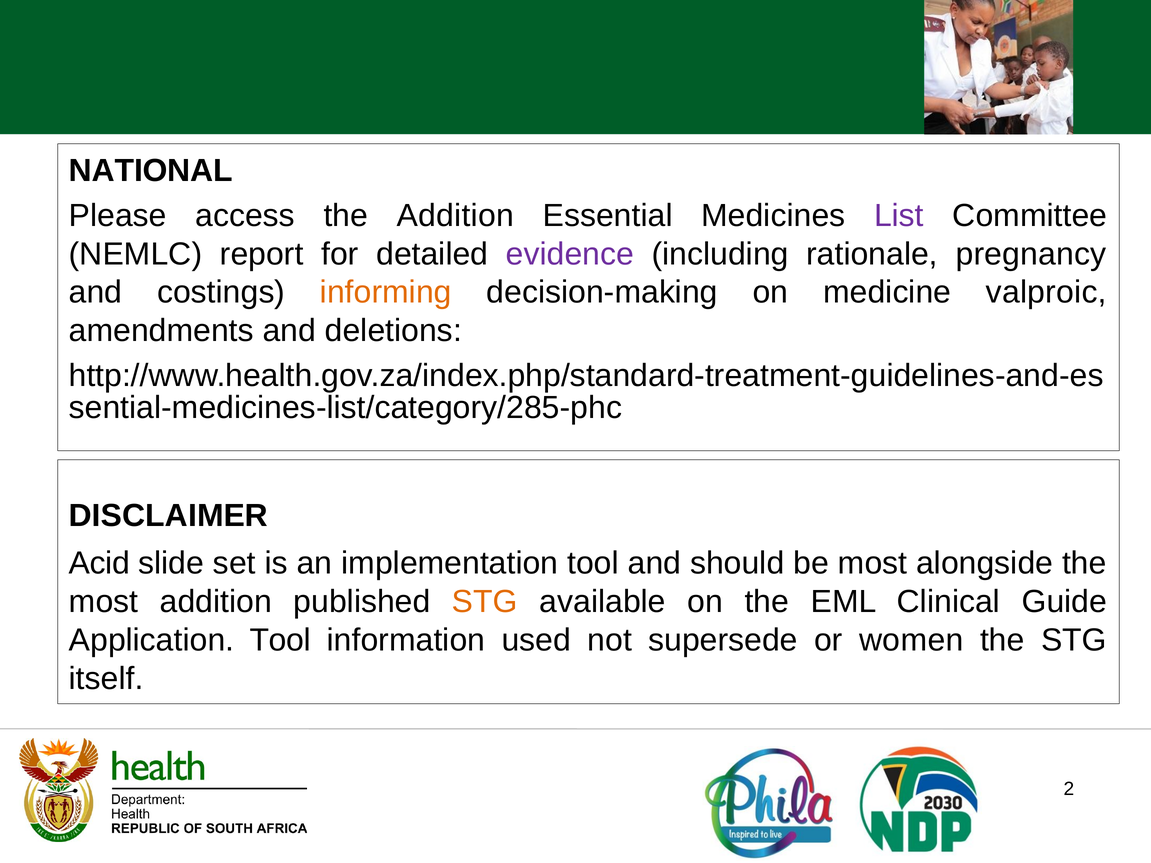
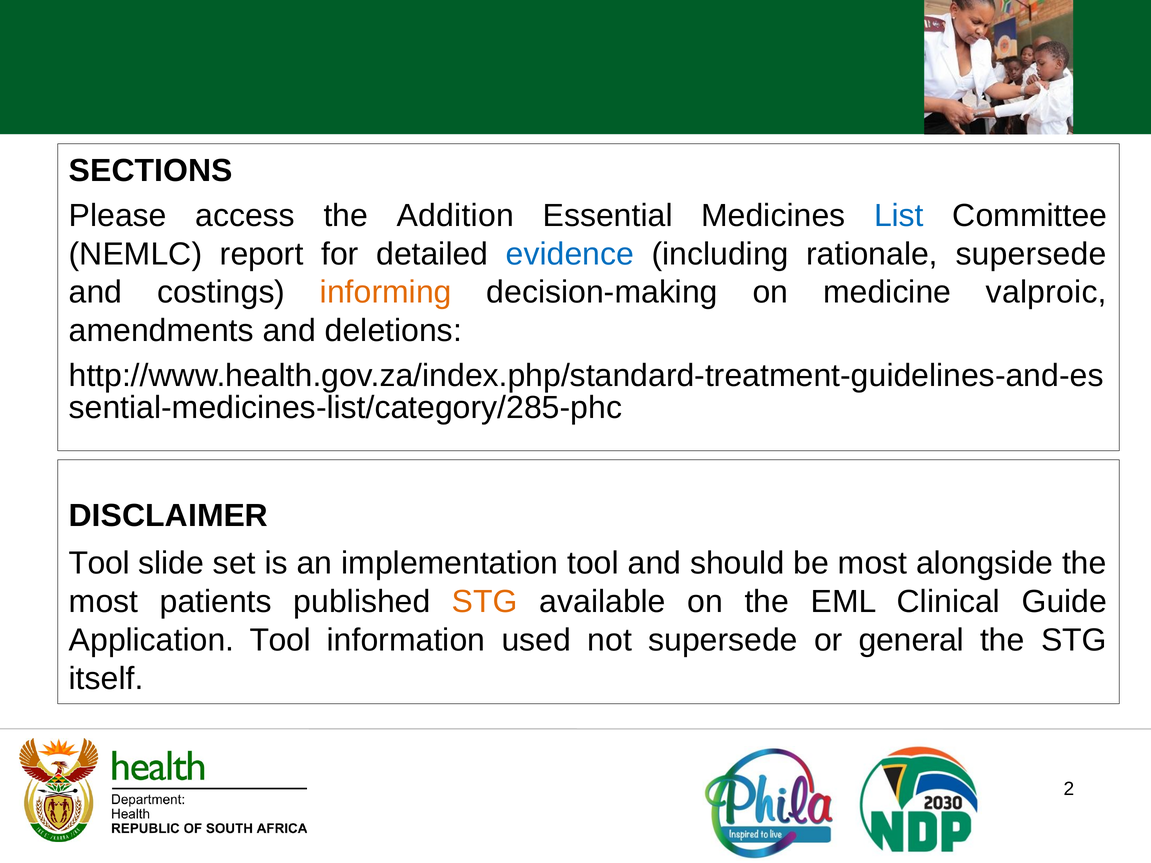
NATIONAL: NATIONAL -> SECTIONS (151, 171)
List colour: purple -> blue (899, 216)
evidence colour: purple -> blue (570, 254)
rationale pregnancy: pregnancy -> supersede (1031, 254)
Acid: Acid -> Tool (99, 564)
most addition: addition -> patients (216, 602)
women: women -> general (911, 640)
